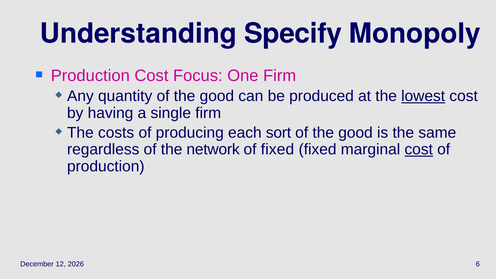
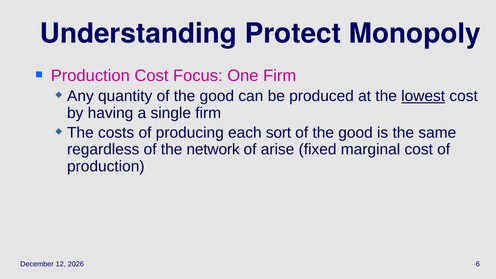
Specify: Specify -> Protect (293, 33)
of fixed: fixed -> arise (278, 150)
cost underline: present -> none (419, 150)
